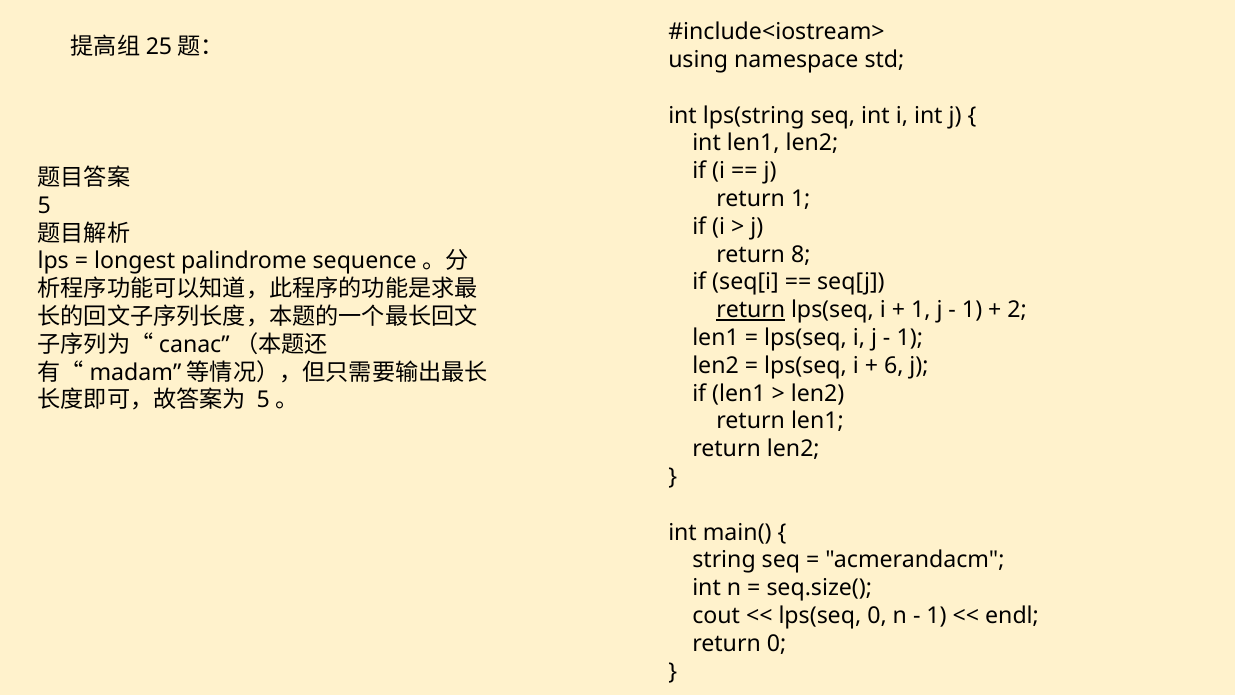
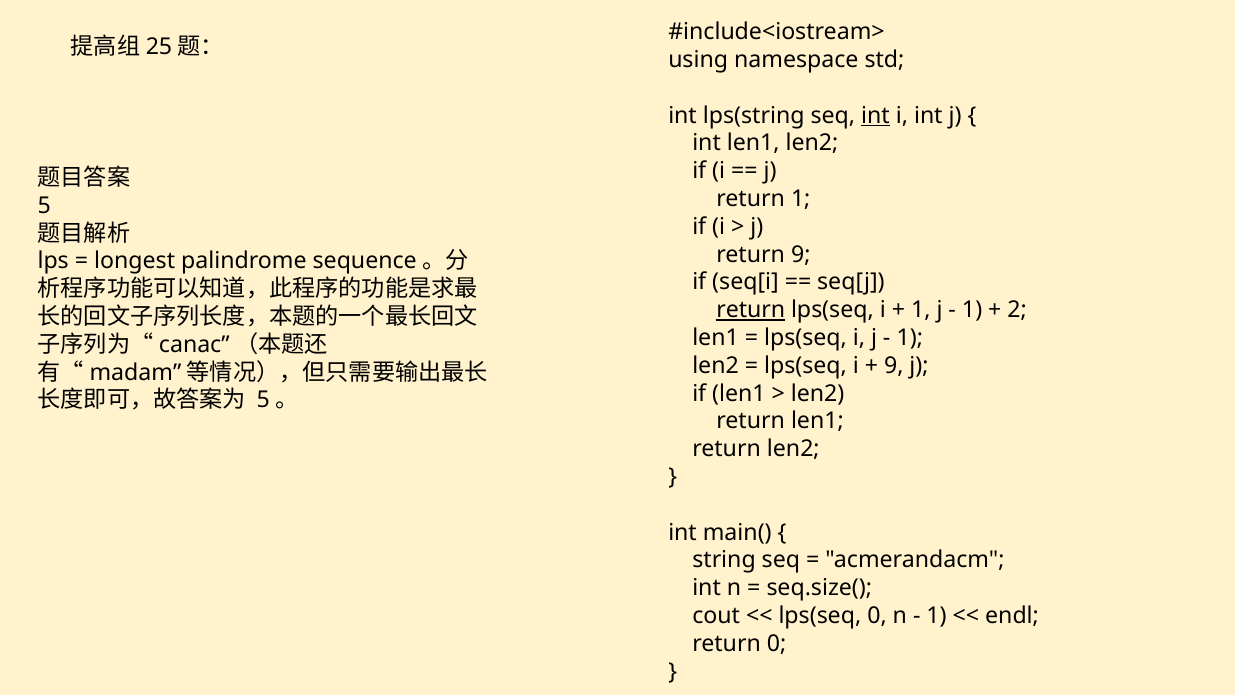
int underline: none -> present (875, 115)
return 8: 8 -> 9 (801, 254)
6: 6 -> 9 (894, 365)
